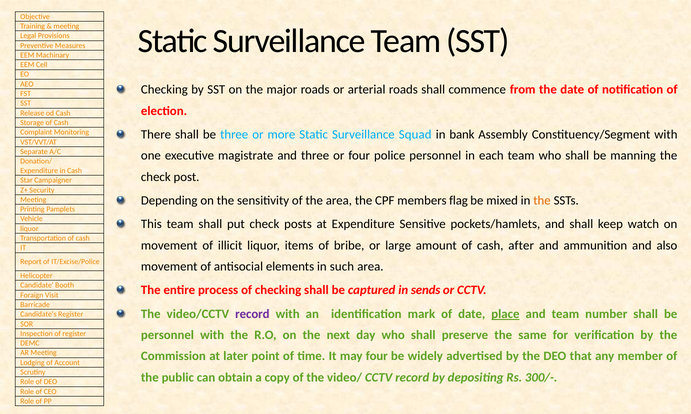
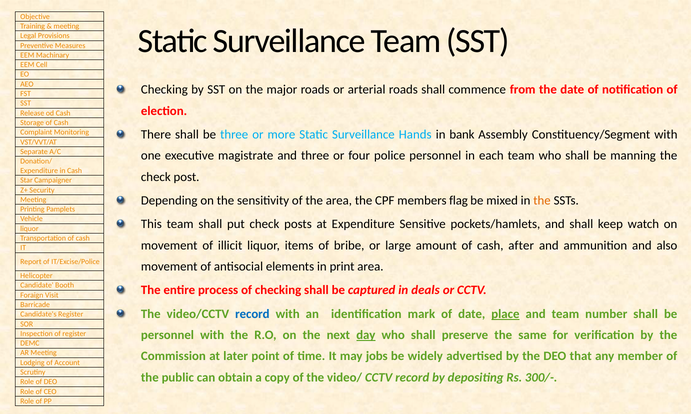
Squad: Squad -> Hands (415, 135)
such: such -> print (342, 267)
sends: sends -> deals (426, 291)
record colour: purple -> blue (252, 314)
day underline: none -> present (366, 336)
may four: four -> jobs (377, 357)
